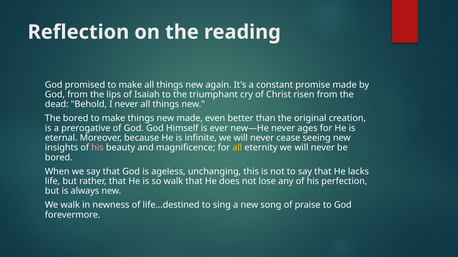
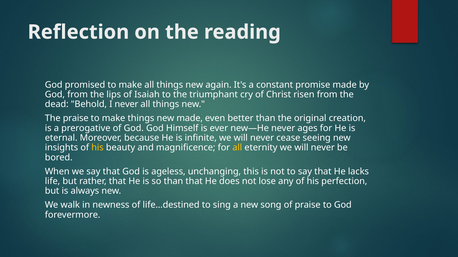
The bored: bored -> praise (76, 119)
his colour: pink -> yellow (98, 148)
so walk: walk -> than (173, 182)
